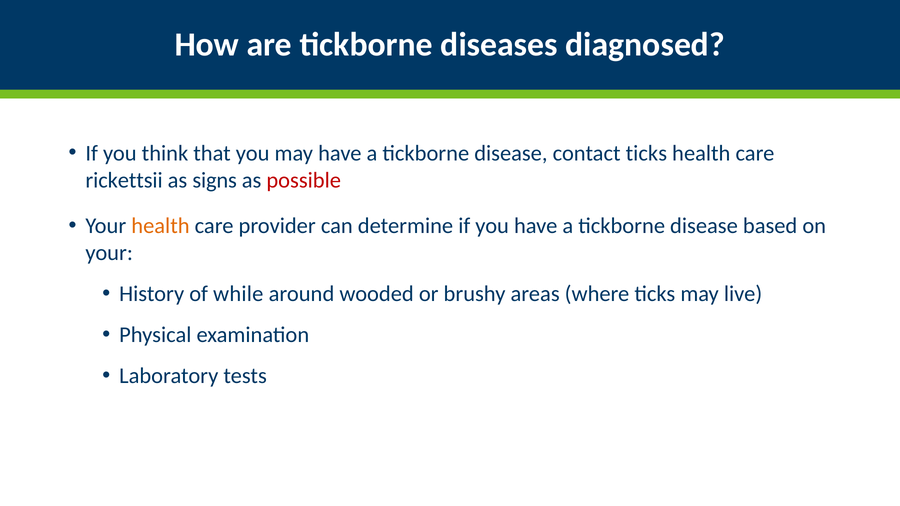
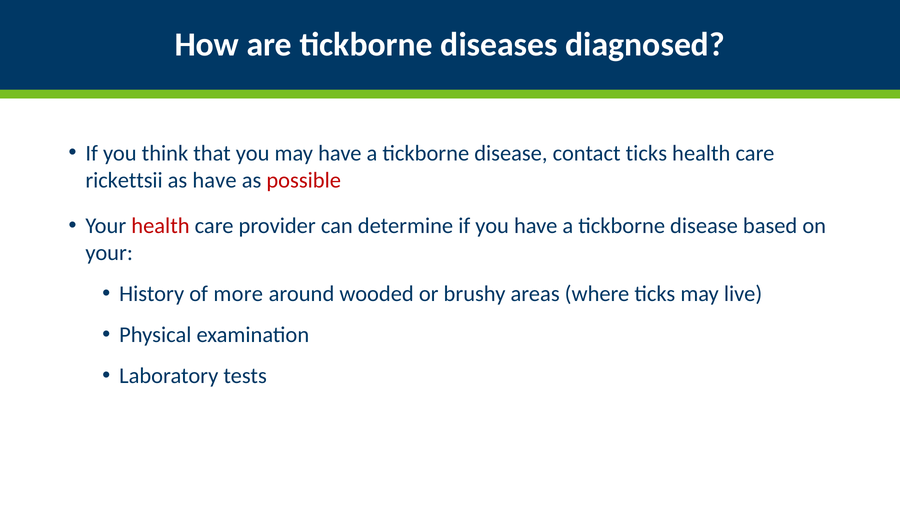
as signs: signs -> have (215, 180)
health colour: orange -> red (160, 226)
while: while -> more (238, 294)
